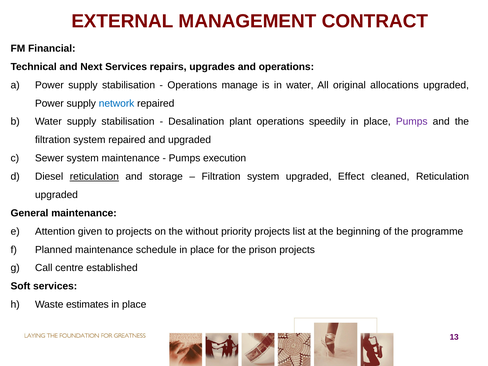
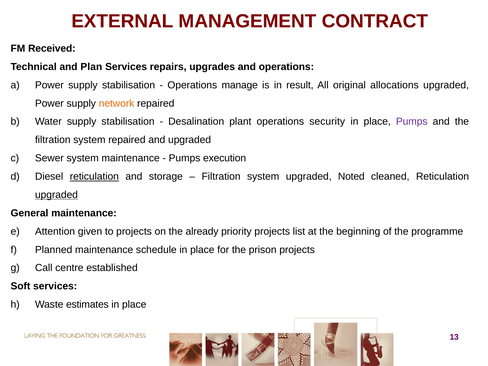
Financial: Financial -> Received (52, 48)
Next: Next -> Plan (91, 67)
in water: water -> result (300, 85)
network colour: blue -> orange (117, 103)
speedily: speedily -> security (327, 122)
Effect: Effect -> Noted (351, 176)
upgraded underline: none -> present (56, 195)
without: without -> already (202, 231)
